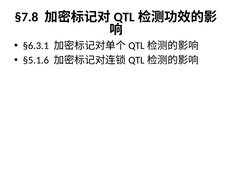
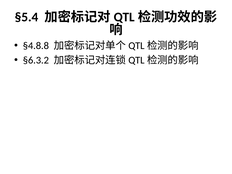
§7.8: §7.8 -> §5.4 (27, 17)
§6.3.1: §6.3.1 -> §4.8.8 (36, 46)
§5.1.6: §5.1.6 -> §6.3.2 (36, 60)
